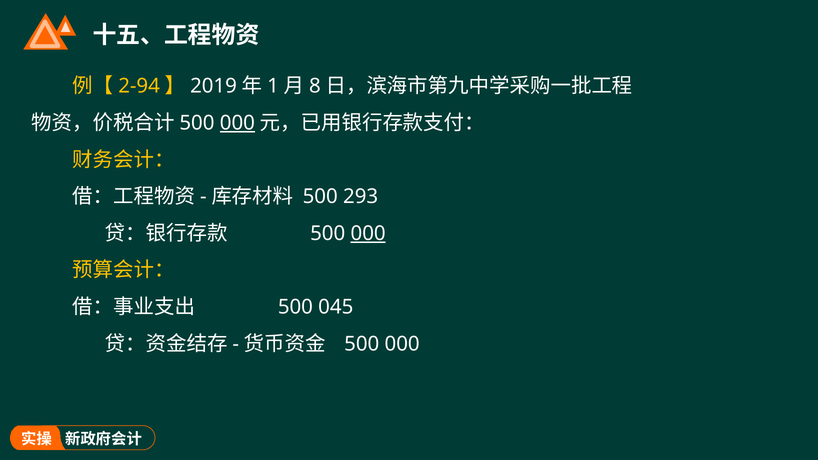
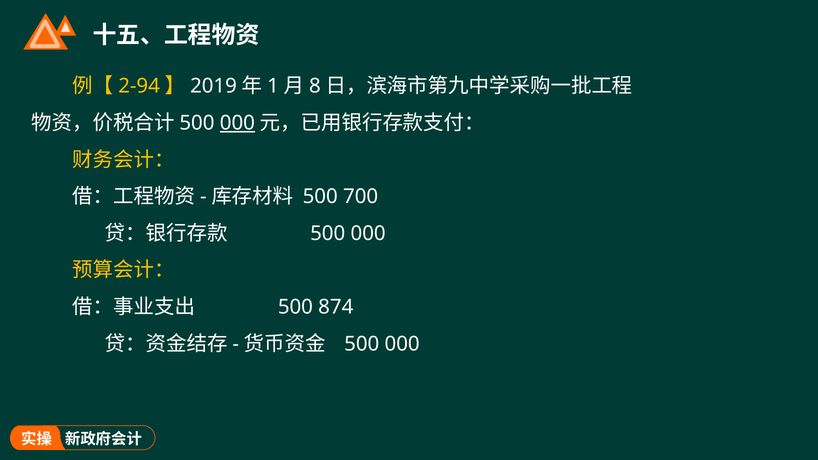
293: 293 -> 700 (361, 197)
000 underline: present -> none (368, 234)
045: 045 -> 874 (336, 307)
